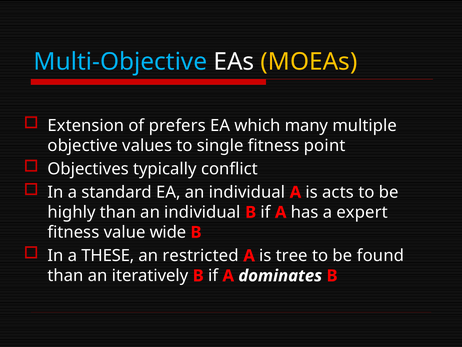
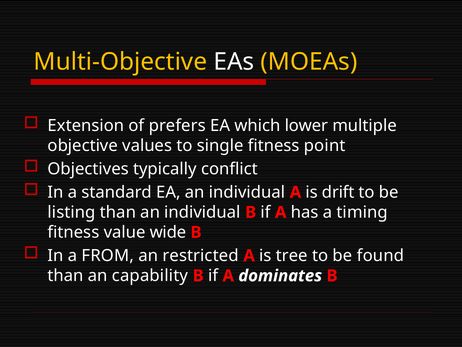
Multi-Objective colour: light blue -> yellow (120, 62)
many: many -> lower (306, 125)
acts: acts -> drift (338, 192)
highly: highly -> listing (72, 212)
expert: expert -> timing (362, 212)
THESE: THESE -> FROM (108, 255)
iteratively: iteratively -> capability (150, 275)
